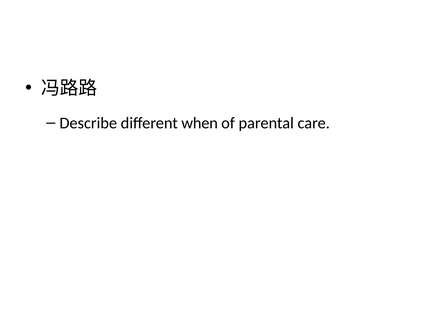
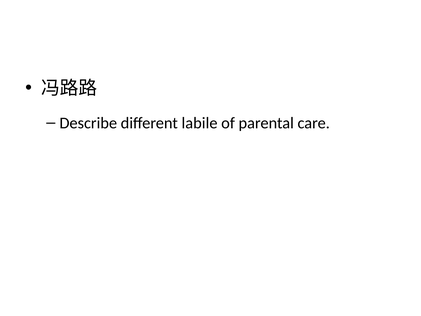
when: when -> labile (200, 123)
